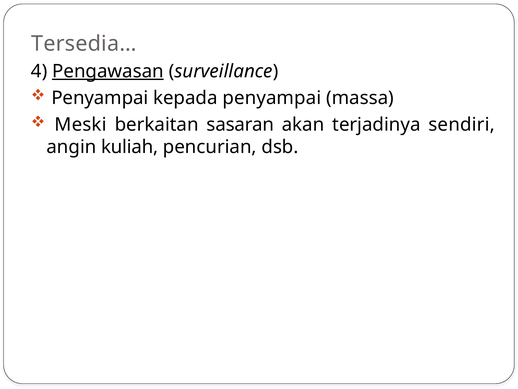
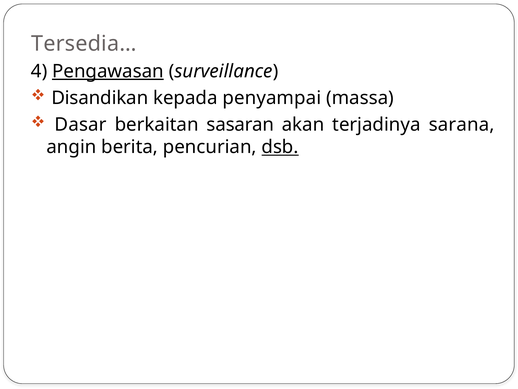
Penyampai: Penyampai -> Disandikan (100, 98)
Meski: Meski -> Dasar (81, 124)
sendiri: sendiri -> sarana (462, 124)
kuliah: kuliah -> berita (130, 147)
dsb underline: none -> present (280, 147)
